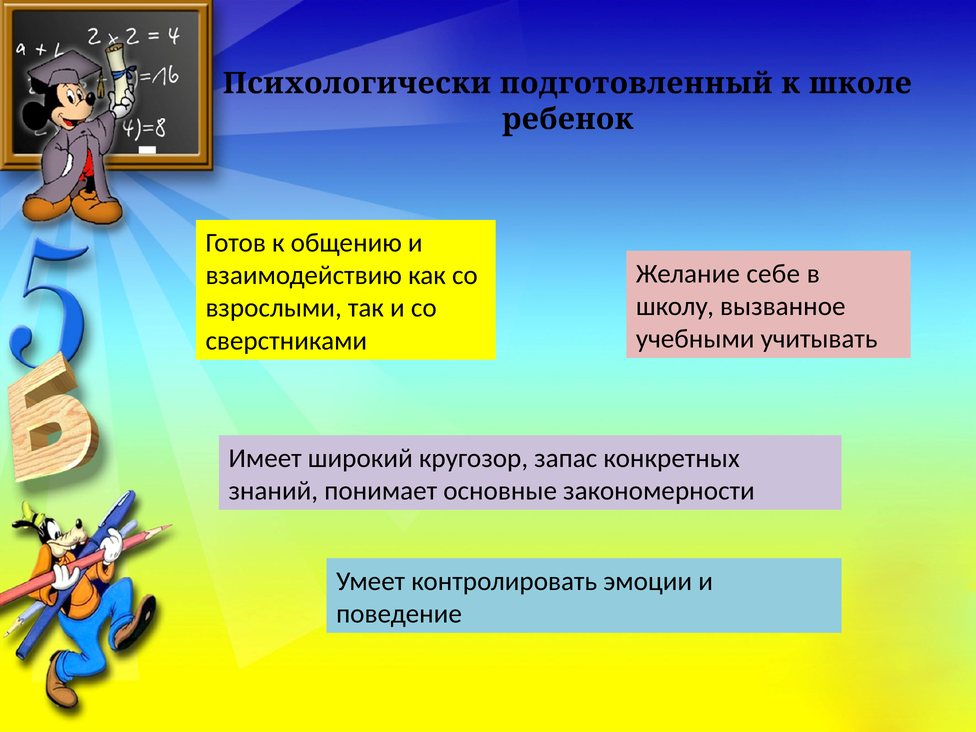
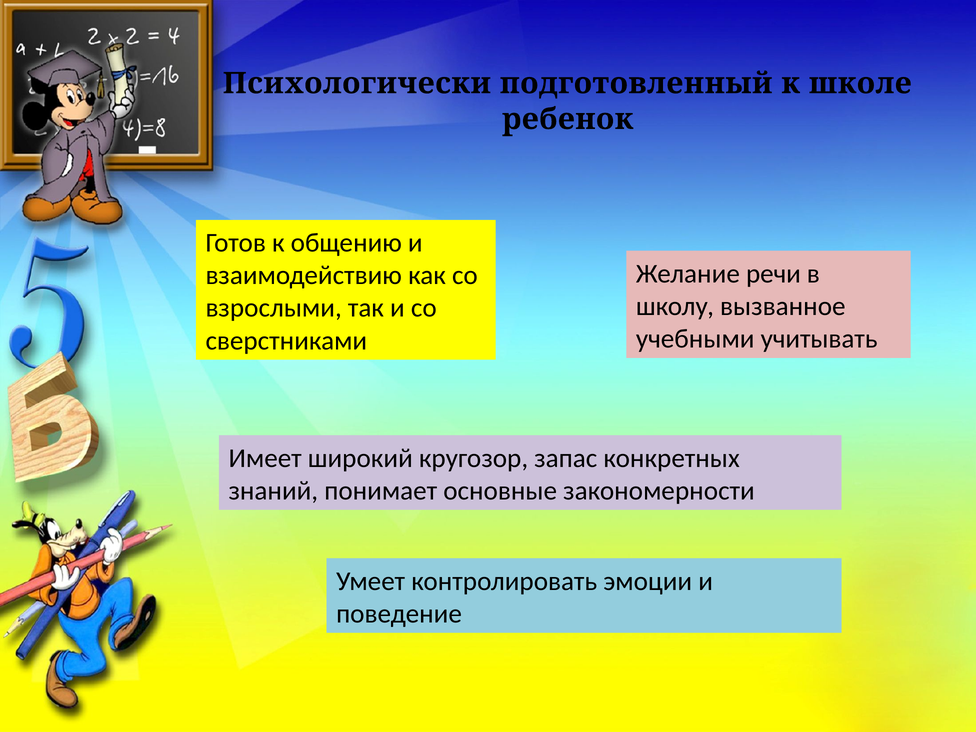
себе: себе -> речи (773, 274)
